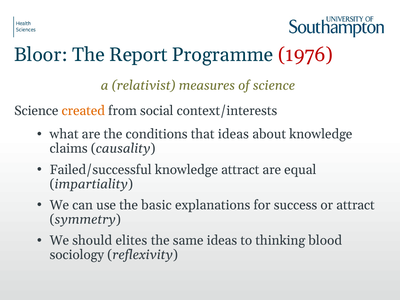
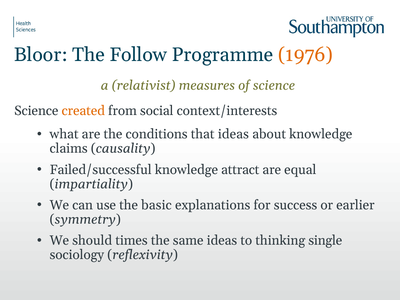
Report: Report -> Follow (138, 55)
1976 colour: red -> orange (305, 55)
or attract: attract -> earlier (355, 205)
elites: elites -> times (132, 241)
blood: blood -> single (325, 241)
